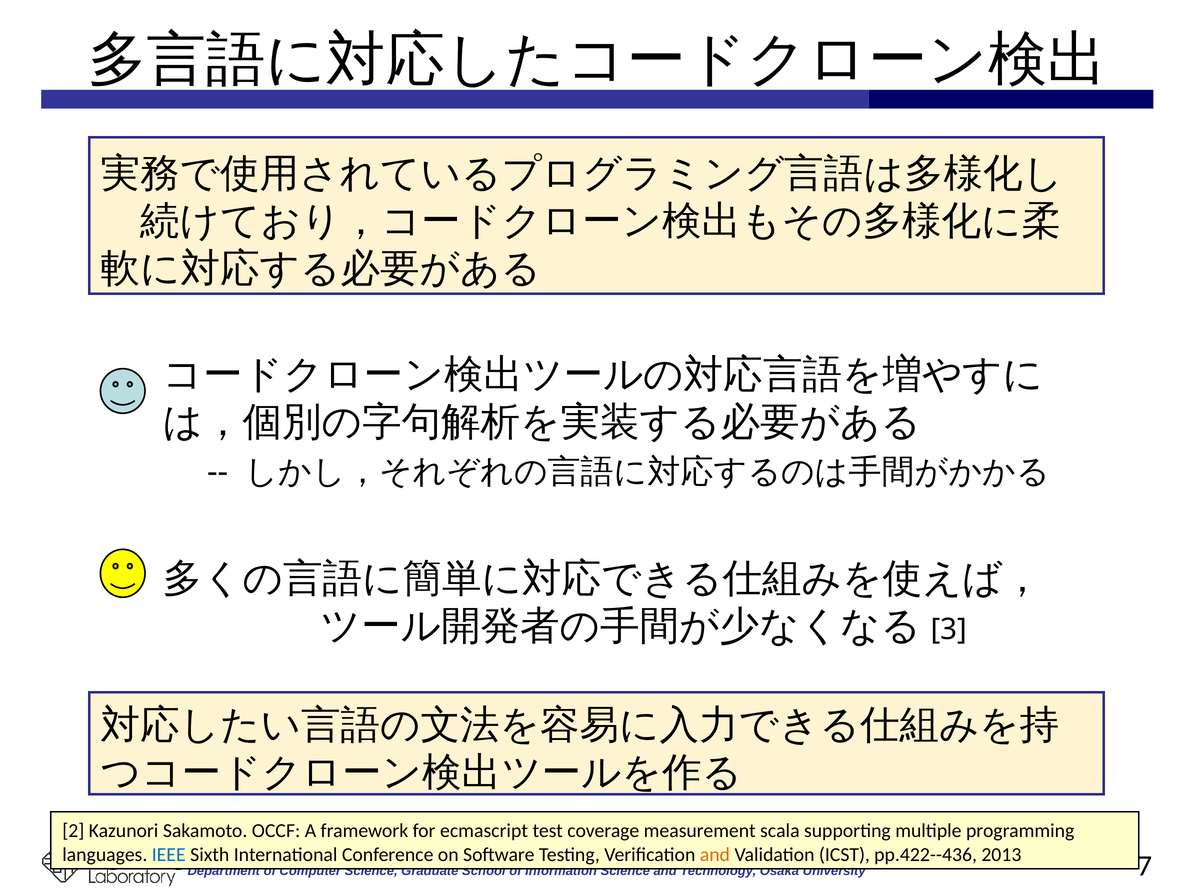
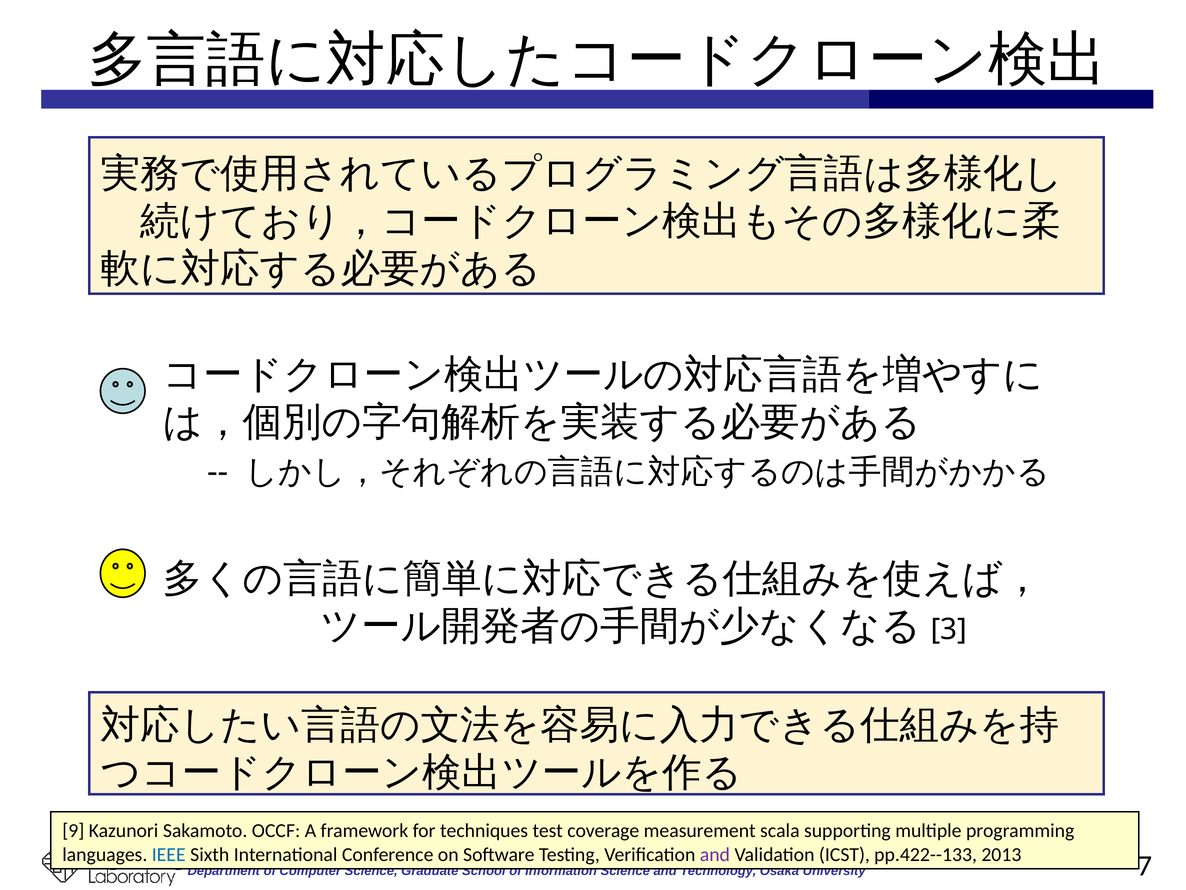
2: 2 -> 9 (73, 830)
ecmascript: ecmascript -> techniques (484, 830)
and colour: orange -> purple (715, 854)
pp.422--436: pp.422--436 -> pp.422--133 (926, 854)
